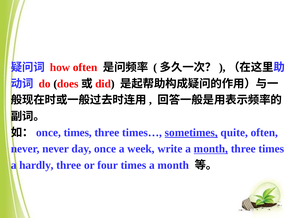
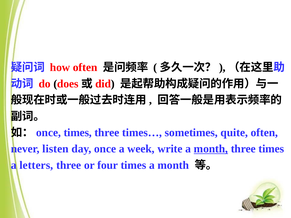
sometimes underline: present -> none (191, 133)
never never: never -> listen (56, 149)
hardly: hardly -> letters (36, 165)
